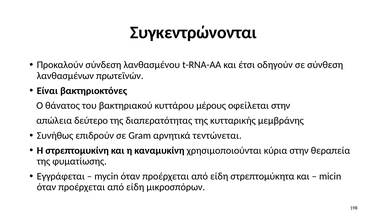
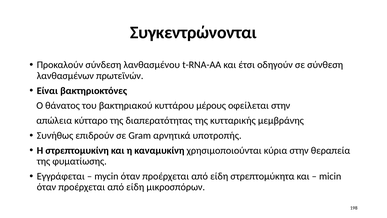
δεύτερο: δεύτερο -> κύτταρο (91, 120)
τεντώνεται: τεντώνεται -> υποτροπής (217, 135)
